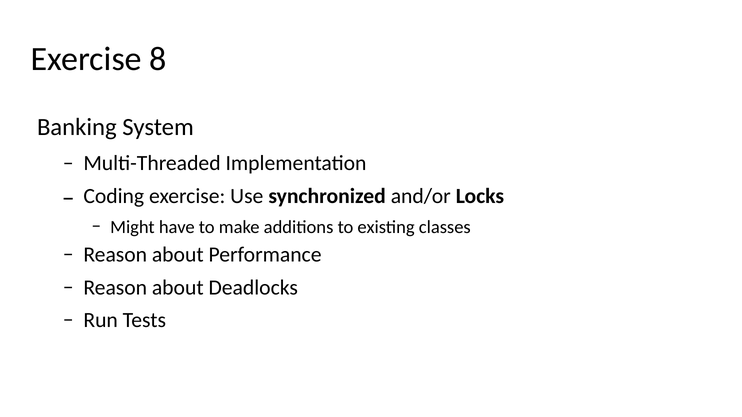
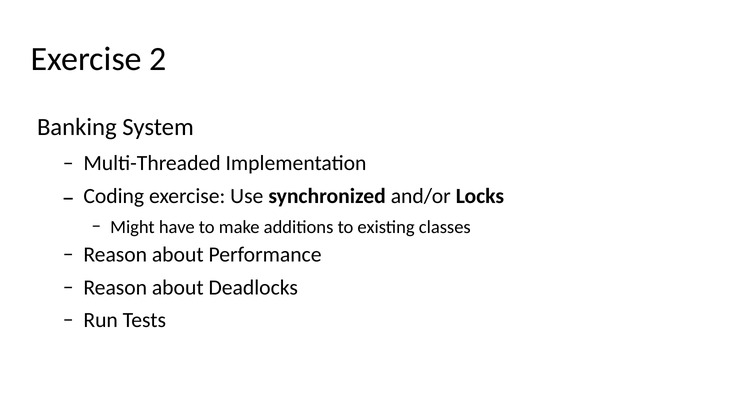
8: 8 -> 2 (158, 59)
